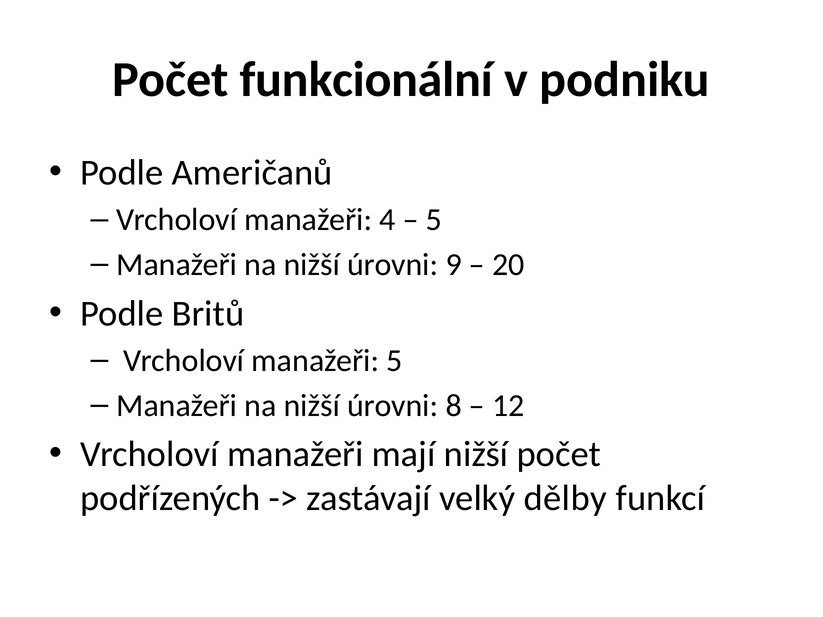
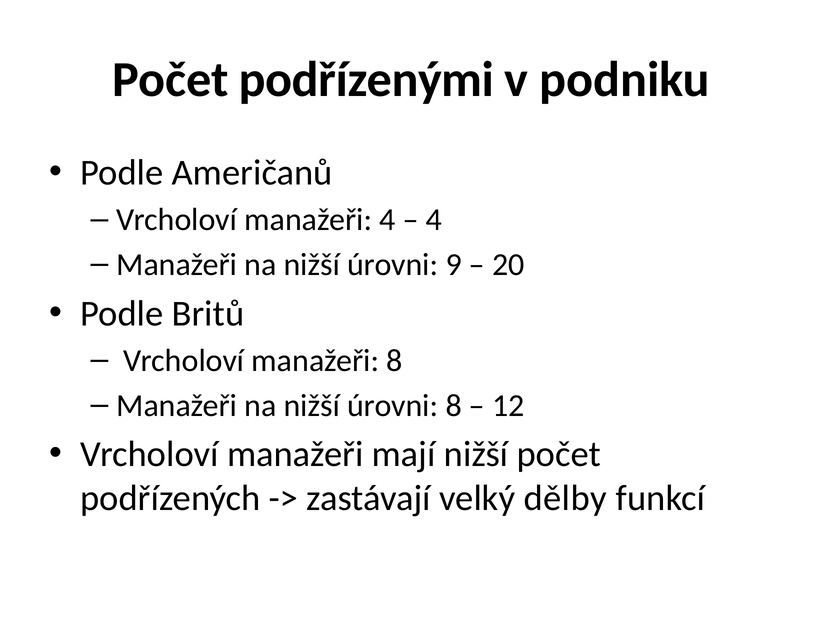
funkcionální: funkcionální -> podřízenými (367, 80)
5: 5 -> 4 (434, 220)
manažeři 5: 5 -> 8 (395, 361)
